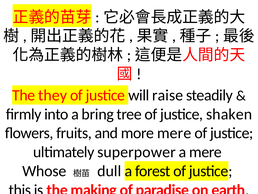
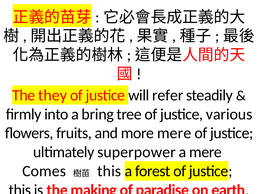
raise: raise -> refer (168, 95)
shaken: shaken -> various (229, 114)
Whose: Whose -> Comes (44, 171)
dull: dull -> this (109, 171)
